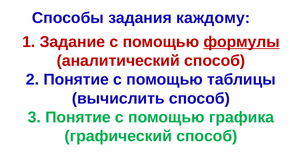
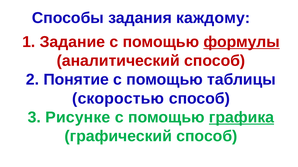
вычислить: вычислить -> скоростью (118, 99)
3 Понятие: Понятие -> Рисунке (78, 118)
графика underline: none -> present (242, 118)
